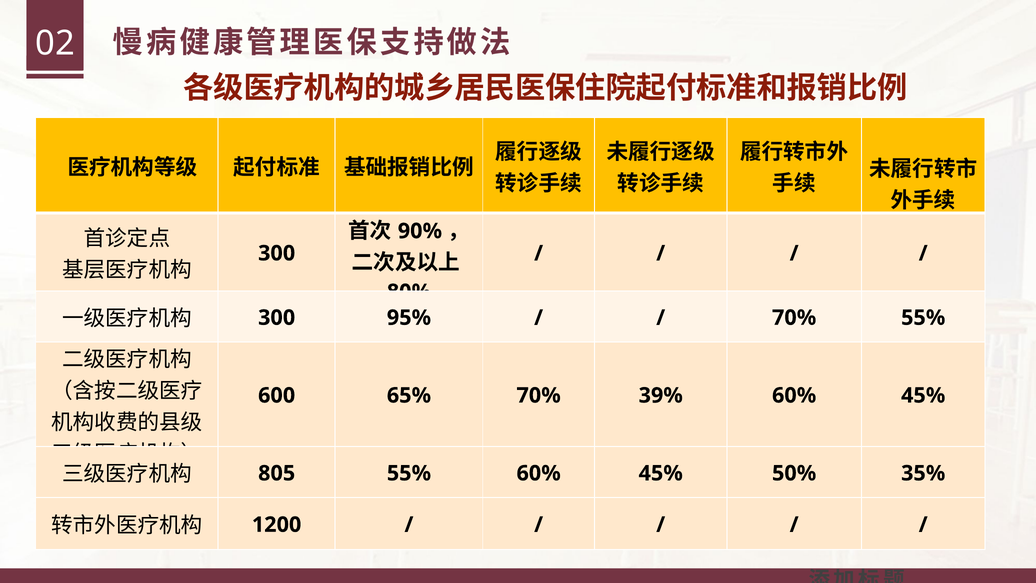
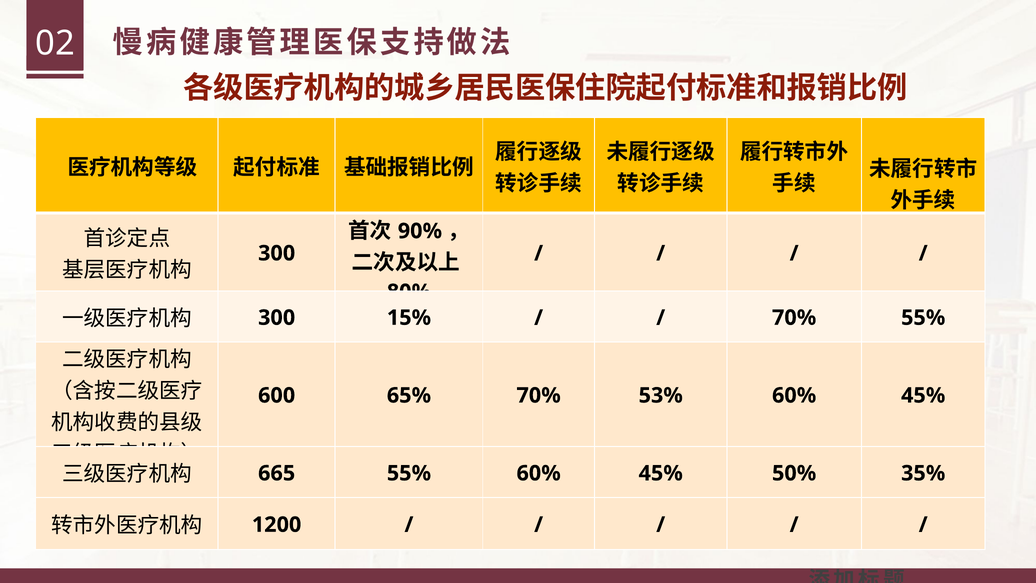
95%: 95% -> 15% (409, 318)
39%: 39% -> 53% (661, 395)
805: 805 -> 665 (277, 473)
